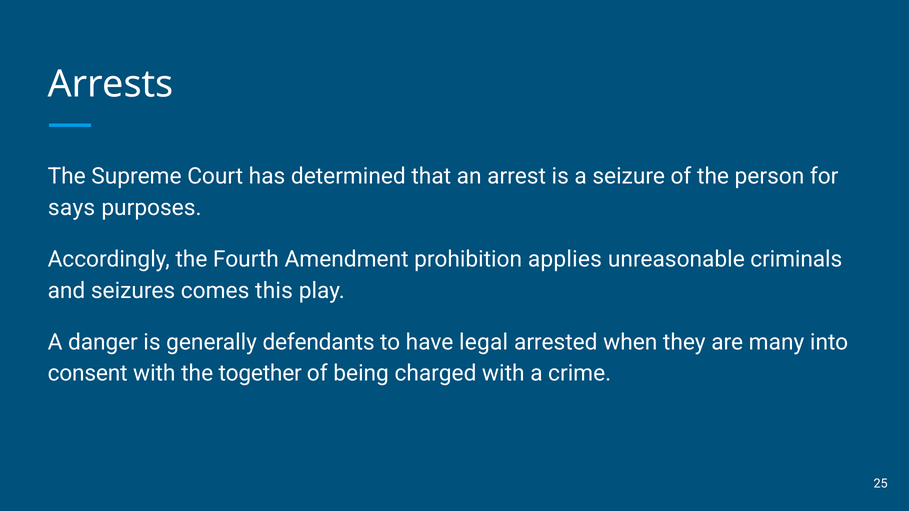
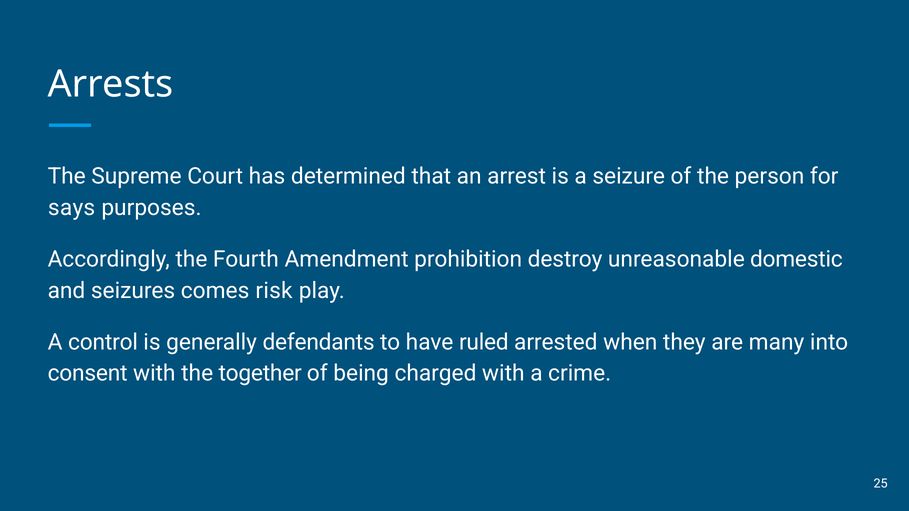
applies: applies -> destroy (565, 259)
criminals: criminals -> domestic (796, 259)
this: this -> risk (274, 291)
danger: danger -> control (103, 342)
legal: legal -> ruled (484, 342)
